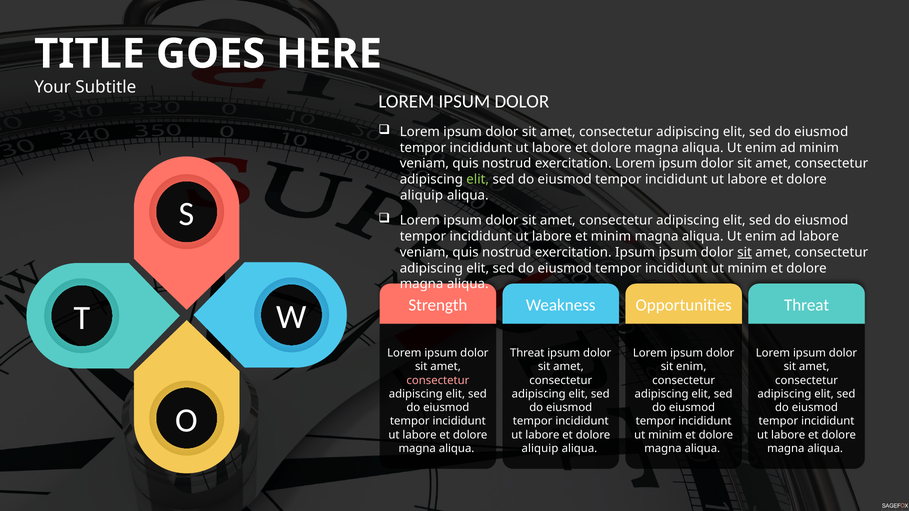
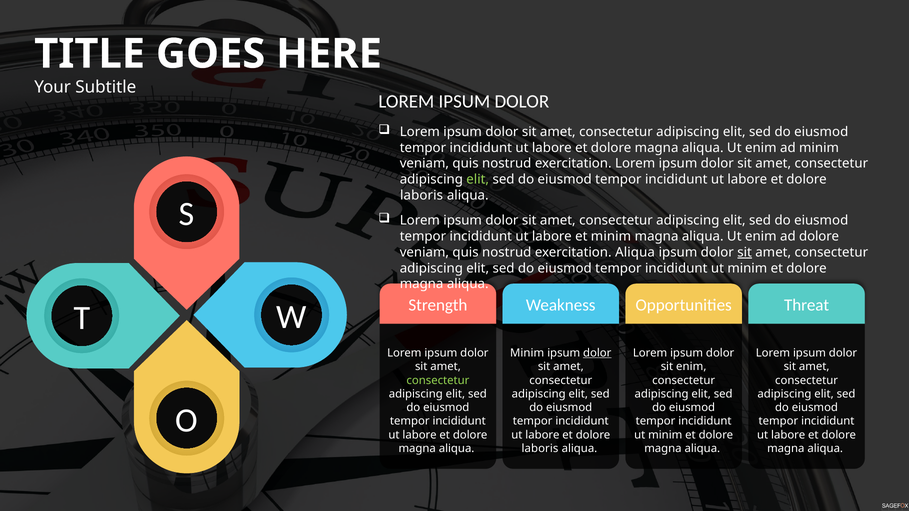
aliquip: aliquip -> laboris (422, 196)
ad labore: labore -> dolore (819, 236)
exercitation Ipsum: Ipsum -> Aliqua (635, 252)
Threat: Threat -> Minim (527, 353)
dolor underline: none -> present (597, 353)
consectetur colour: pink -> light green (438, 380)
aliquip: aliquip -> laboris (540, 449)
